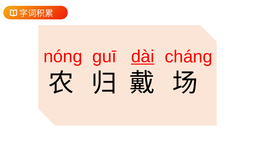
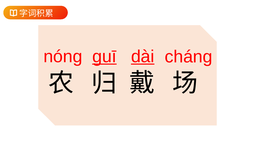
ɡuī underline: none -> present (104, 57)
